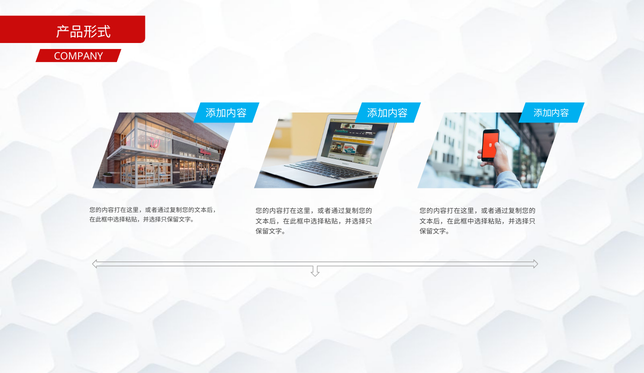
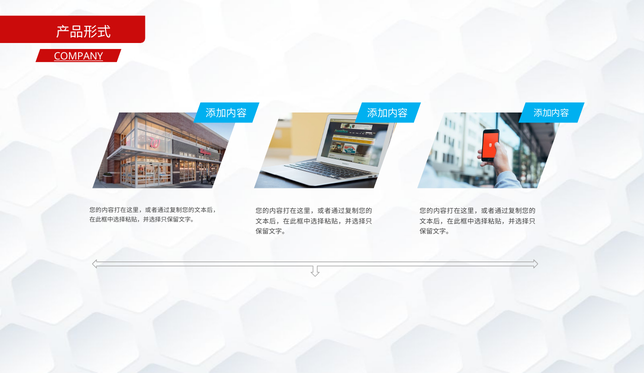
COMPANY underline: none -> present (78, 56)
